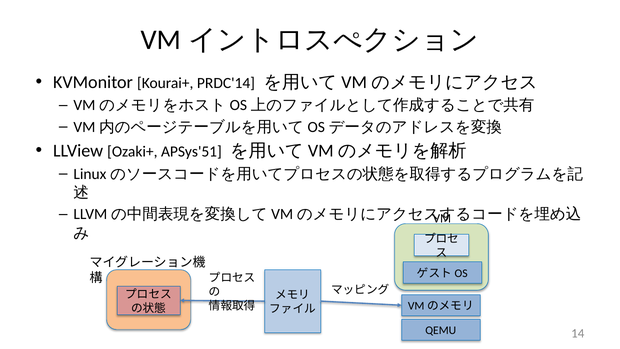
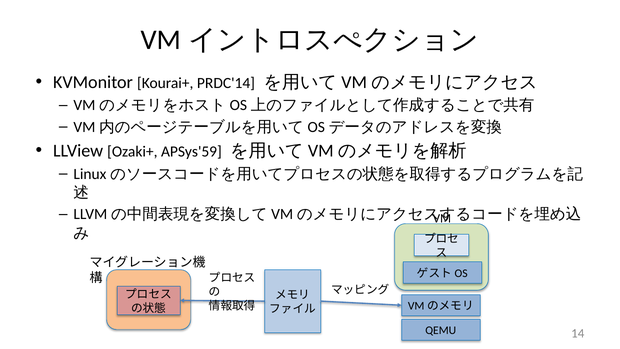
APSys'51: APSys'51 -> APSys'59 (191, 152)
